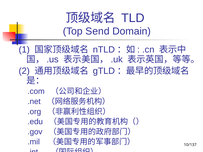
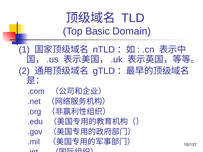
Send: Send -> Basic (98, 31)
